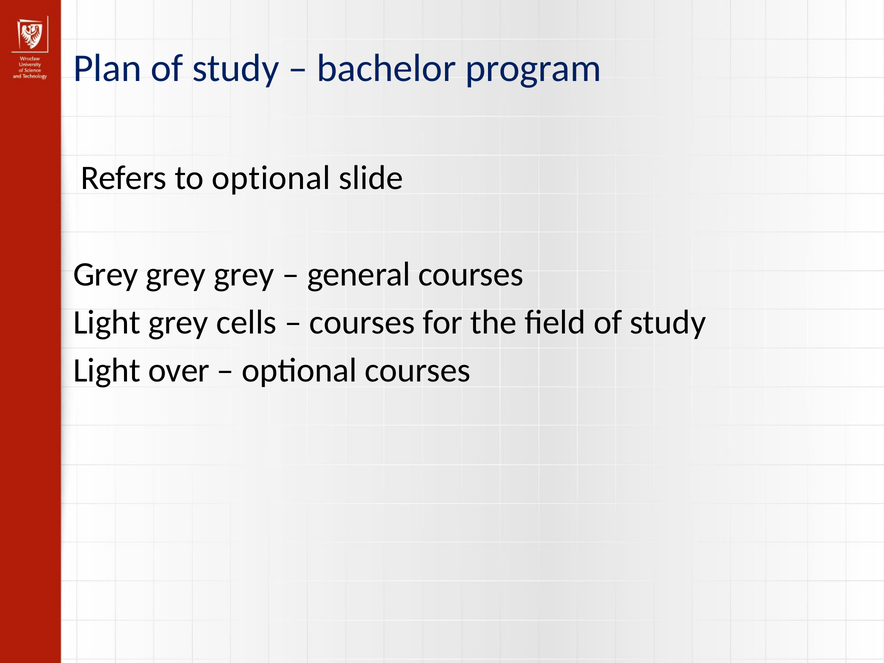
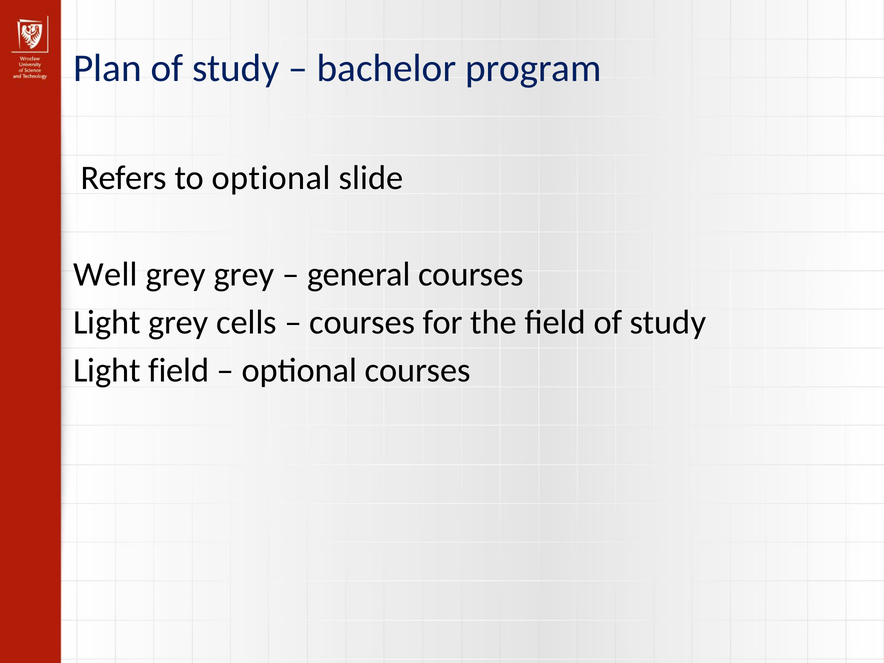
Grey: Grey -> Well (105, 274)
Light over: over -> field (179, 371)
